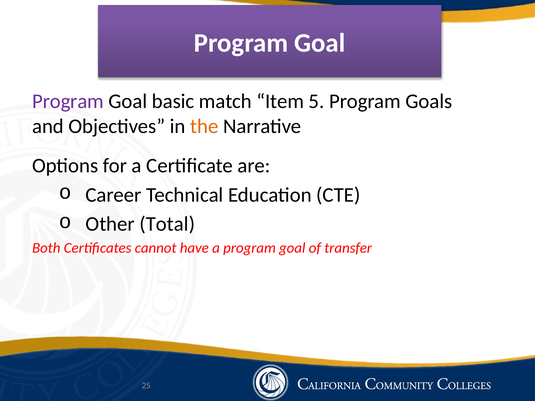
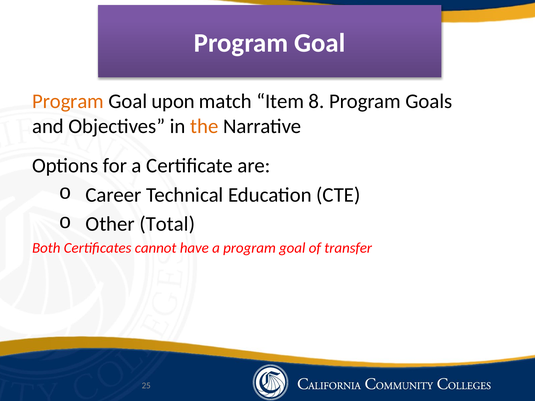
Program colour: purple -> orange (68, 101)
basic: basic -> upon (173, 101)
5: 5 -> 8 (317, 101)
